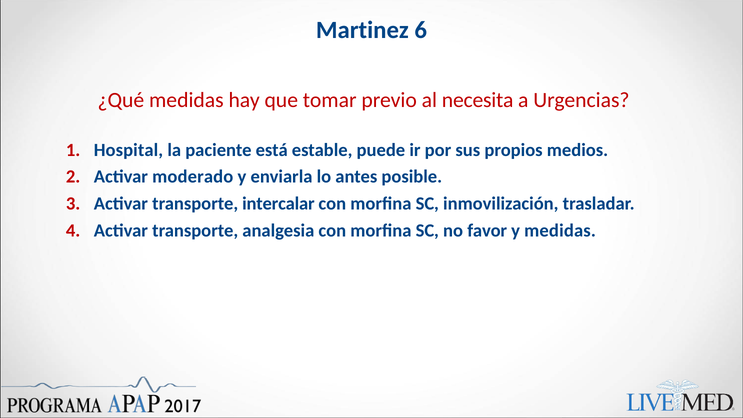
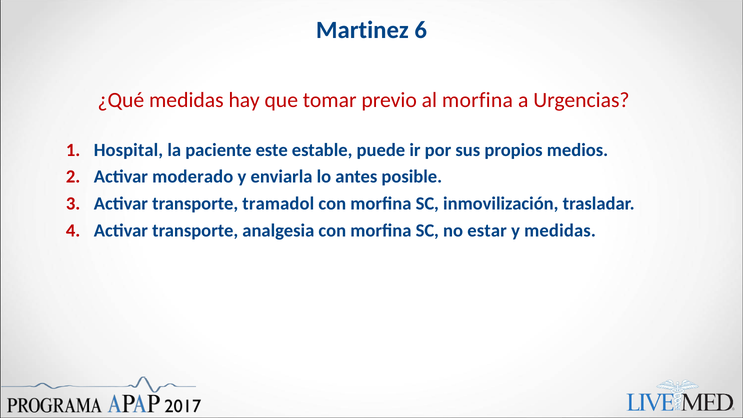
al necesita: necesita -> morfina (477, 100)
está: está -> este (272, 150)
intercalar: intercalar -> tramadol (278, 204)
favor: favor -> estar (487, 231)
